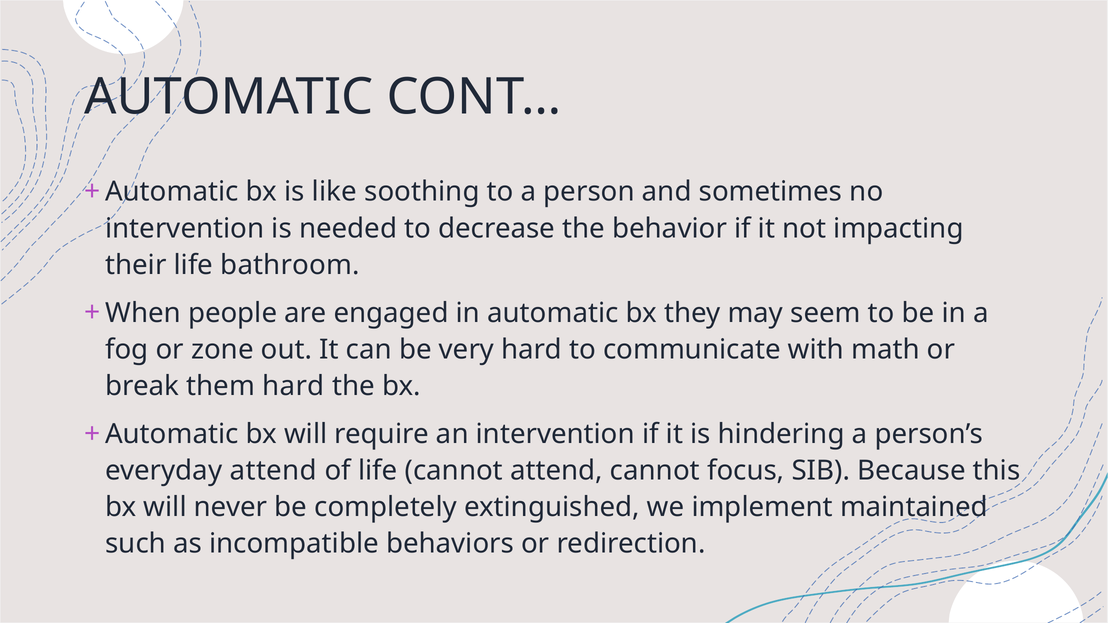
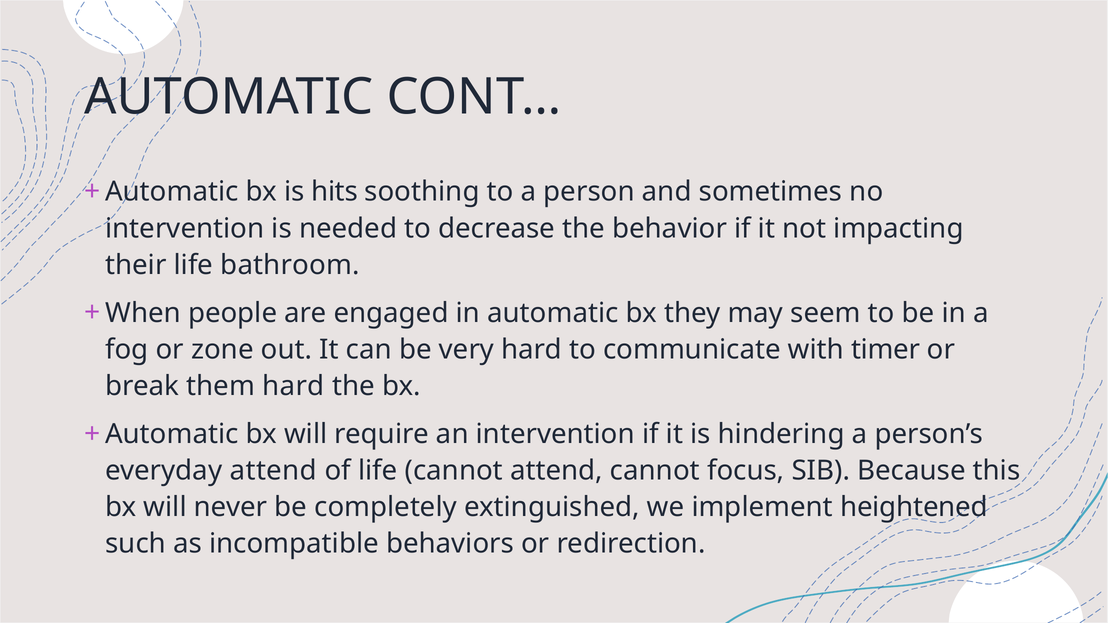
like: like -> hits (335, 192)
math: math -> timer (886, 350)
maintained: maintained -> heightened (914, 507)
